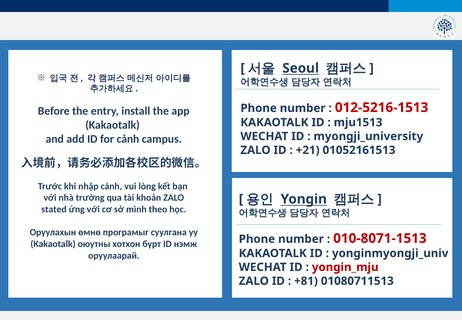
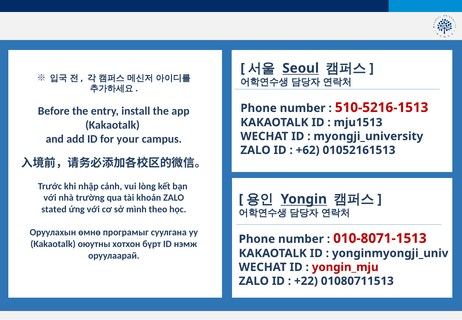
012-5216-1513: 012-5216-1513 -> 510-5216-1513 (382, 107)
for cảnh: cảnh -> your (128, 139)
+21: +21 -> +62 (308, 150)
+81: +81 -> +22 (306, 281)
